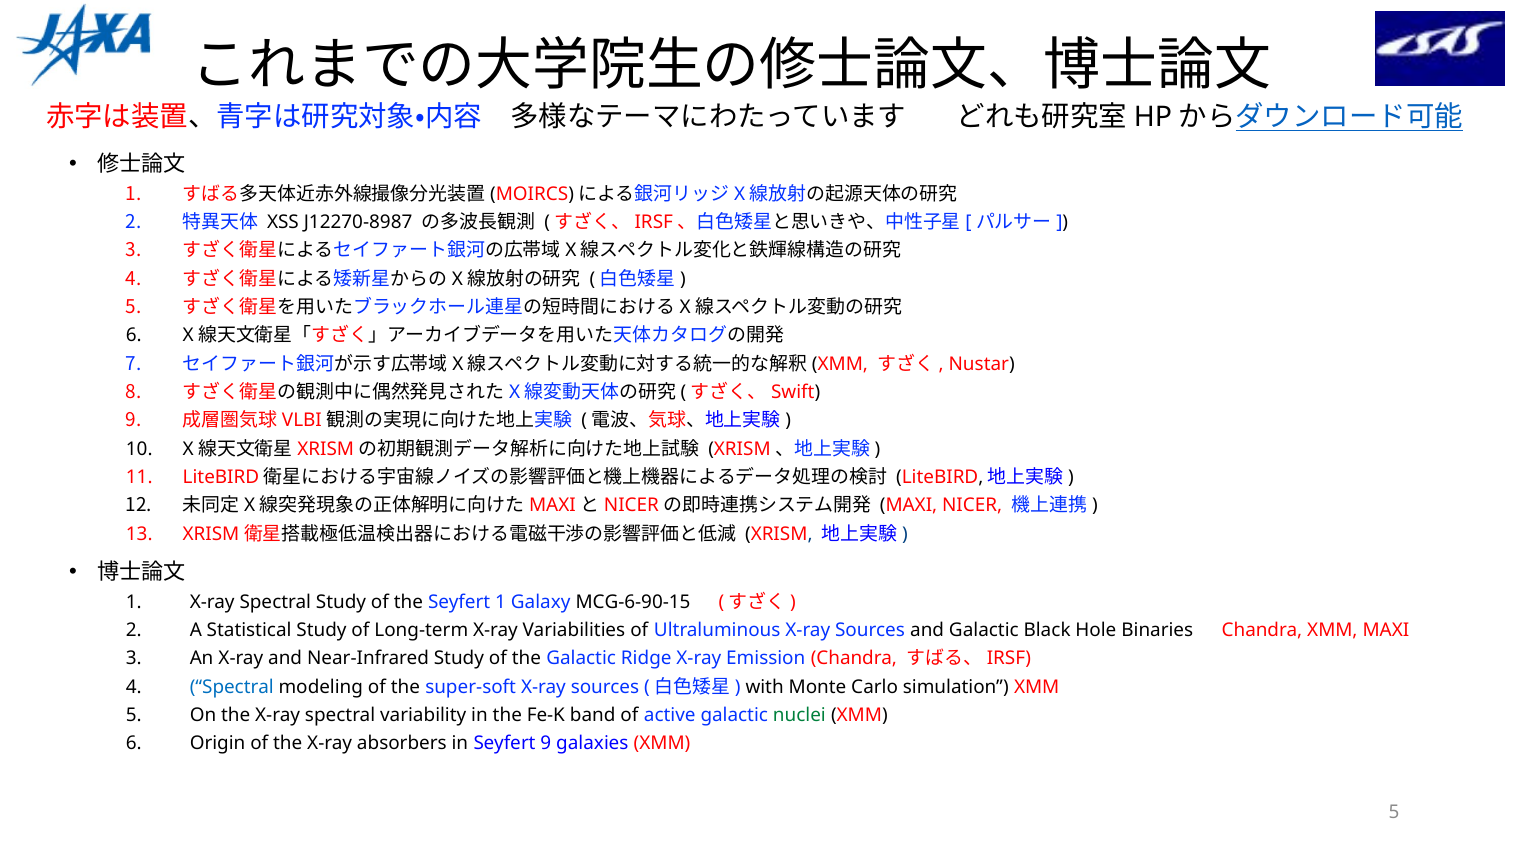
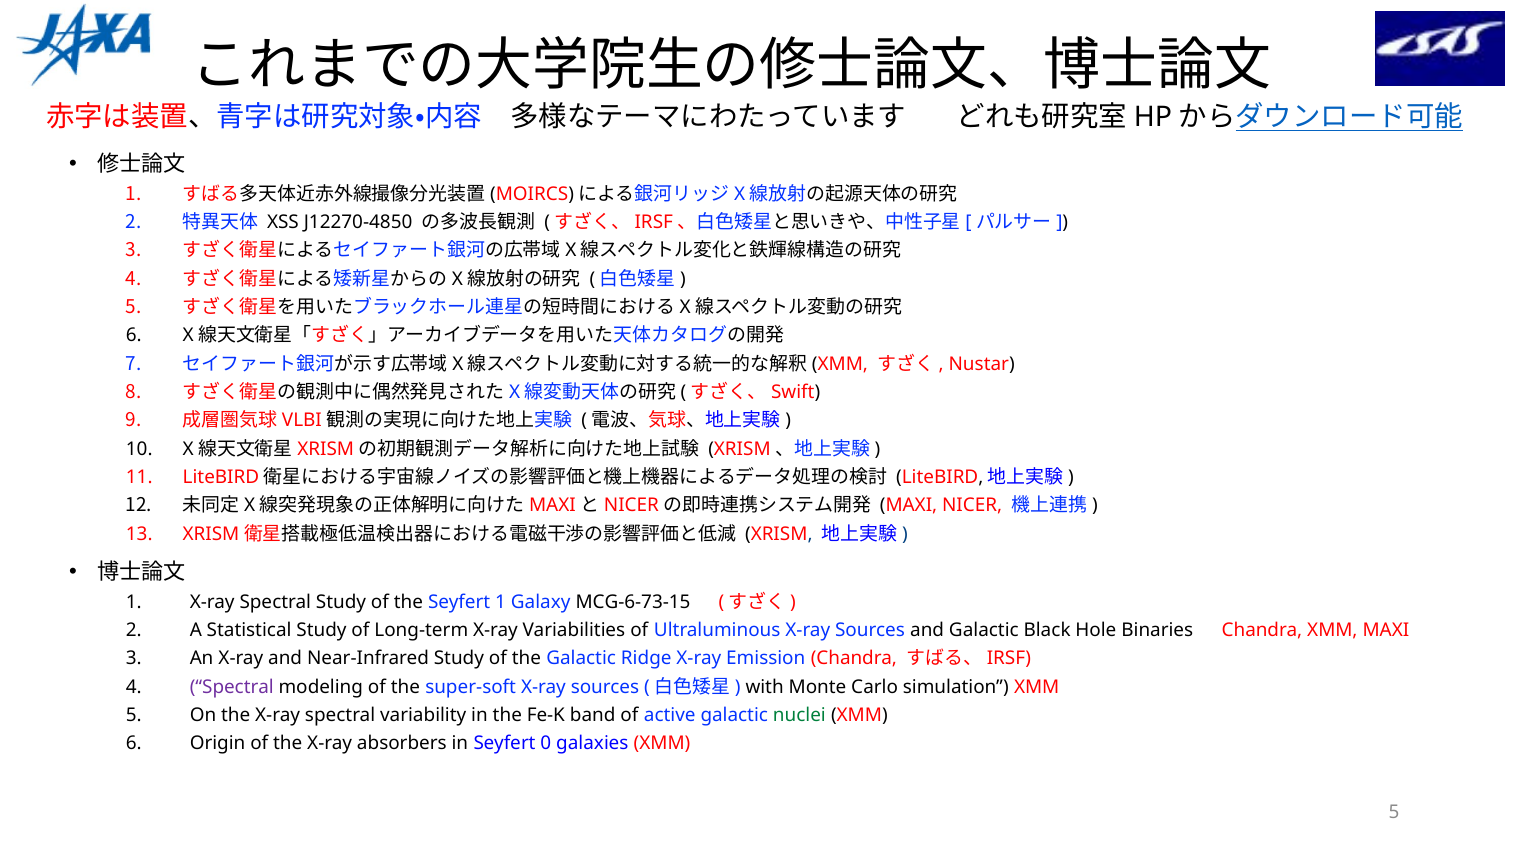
J12270-8987: J12270-8987 -> J12270-4850 (358, 222)
MCG-6-90-15: MCG-6-90-15 -> MCG-6-73-15 (633, 602)
Spectral colour: blue -> purple (232, 687)
Seyfert 9: 9 -> 0 (546, 744)
